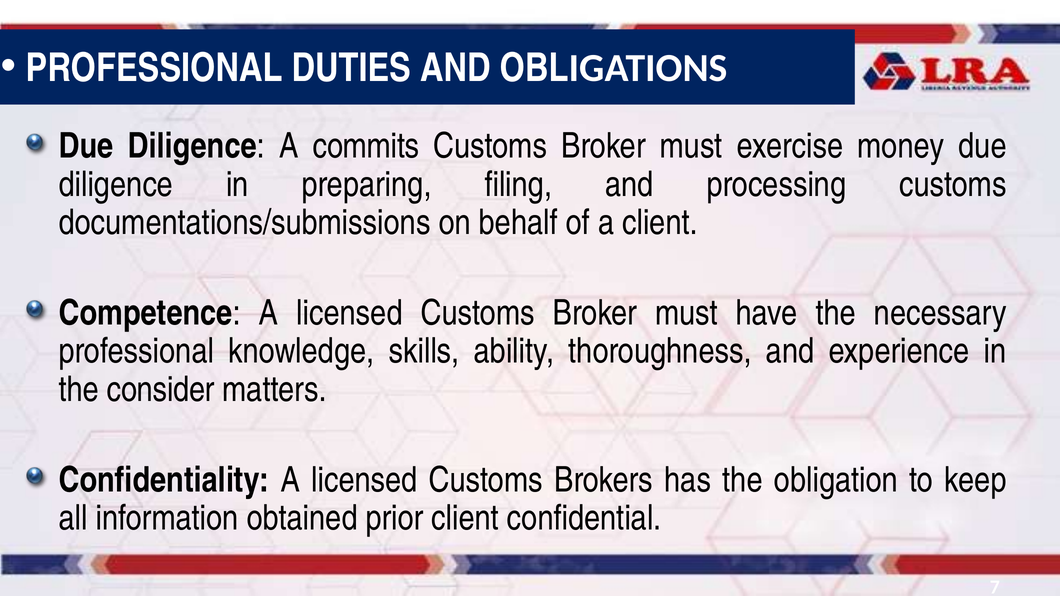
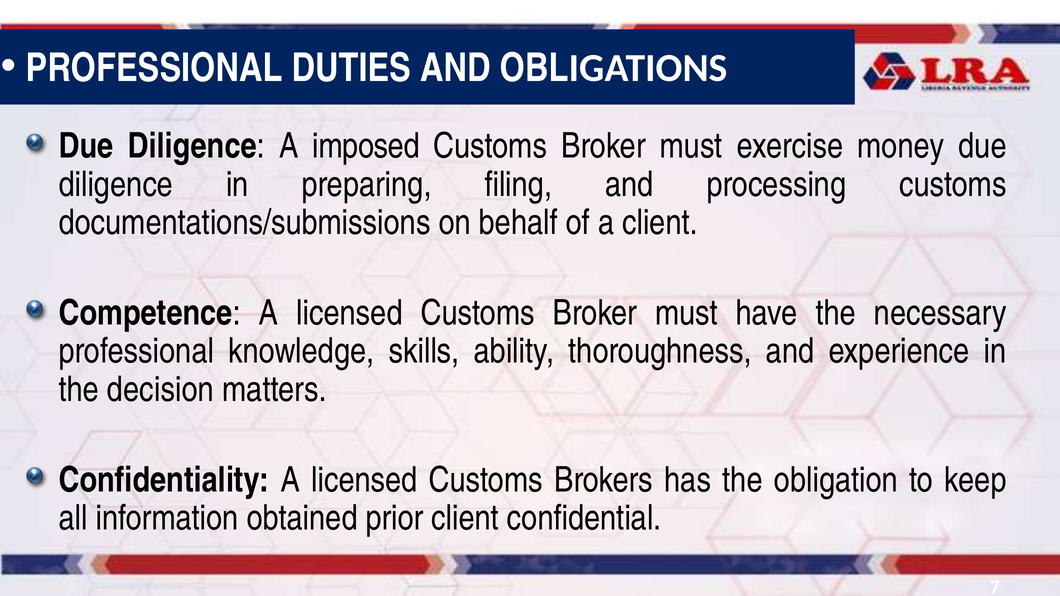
commits: commits -> imposed (366, 146)
consider: consider -> decision (161, 390)
